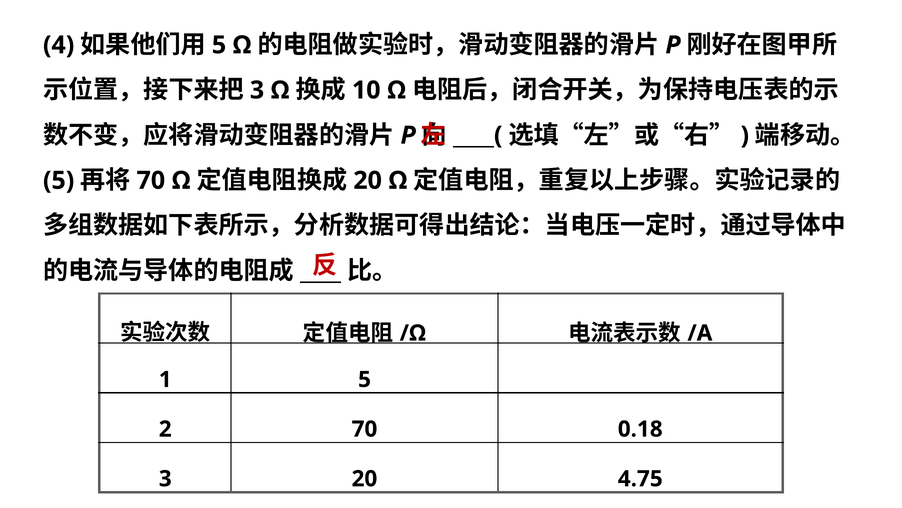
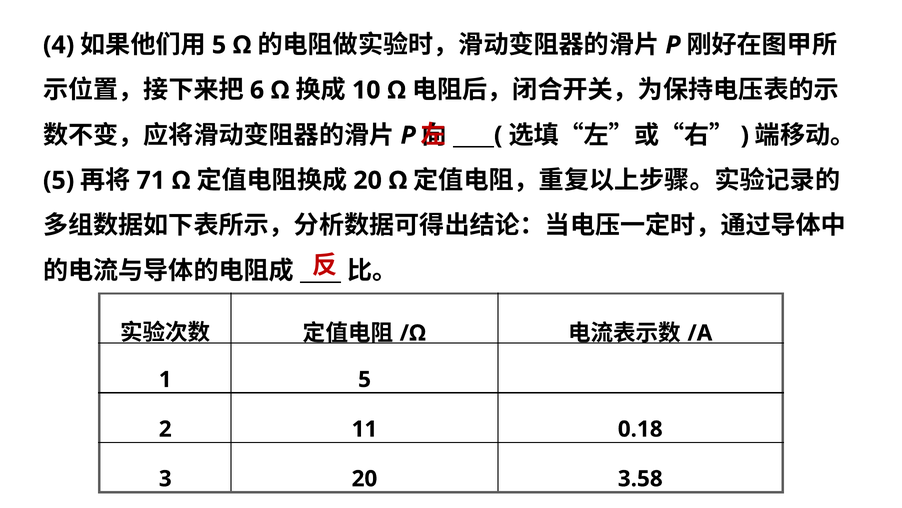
3: 3 -> 6 (257, 90)
70: 70 -> 71 (151, 180)
2 70: 70 -> 11 (364, 429)
4.75: 4.75 -> 3.58 (640, 478)
